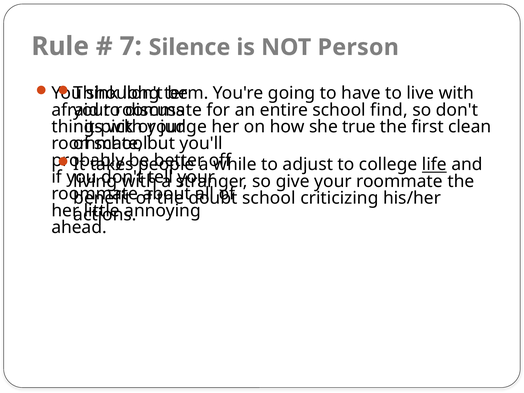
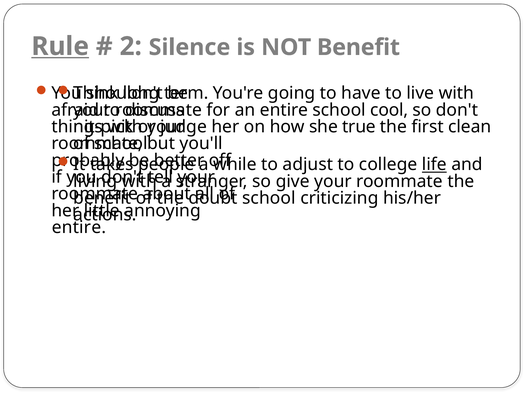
Rule underline: none -> present (60, 46)
7: 7 -> 2 (131, 46)
NOT Person: Person -> Benefit (358, 47)
find: find -> cool (389, 110)
ahead: ahead -> entire (79, 227)
